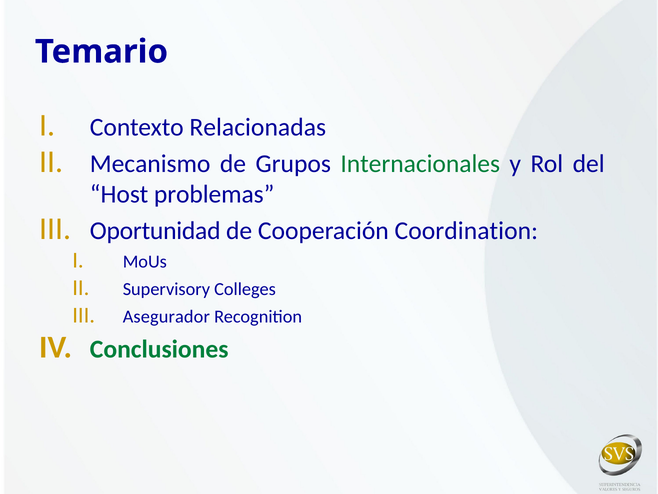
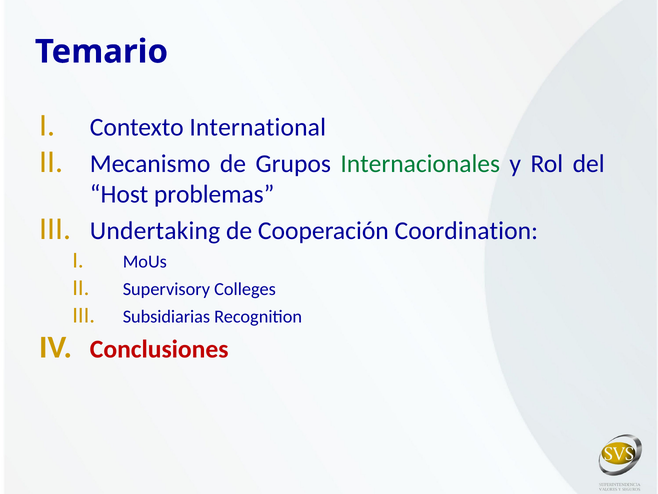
Relacionadas: Relacionadas -> International (258, 127)
Oportunidad: Oportunidad -> Undertaking (155, 230)
Asegurador: Asegurador -> Subsidiarias (166, 317)
Conclusiones colour: green -> red (159, 349)
